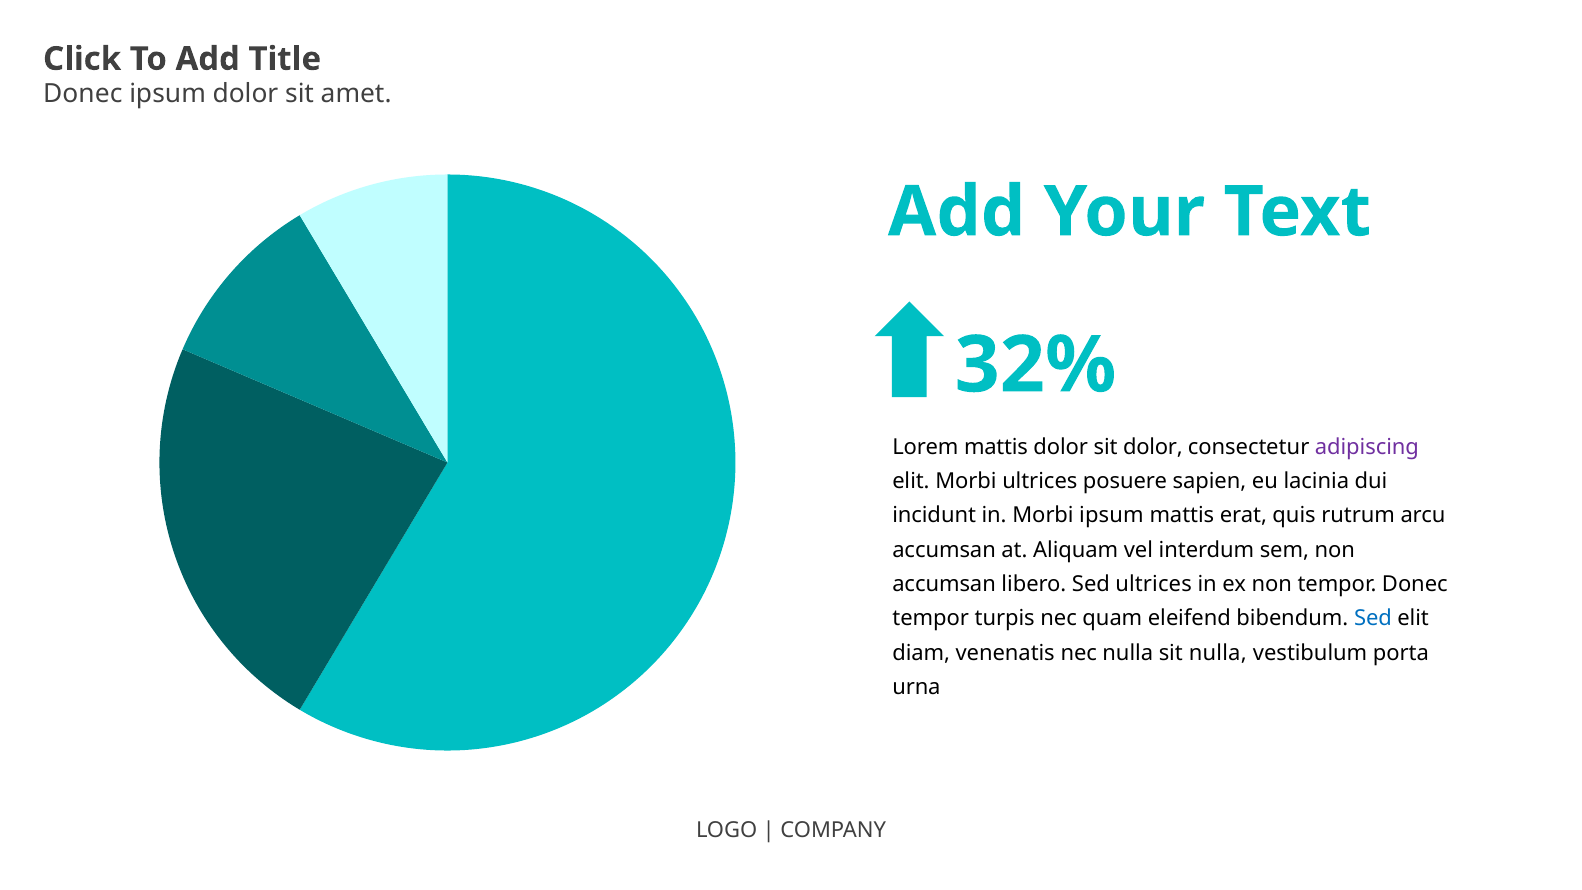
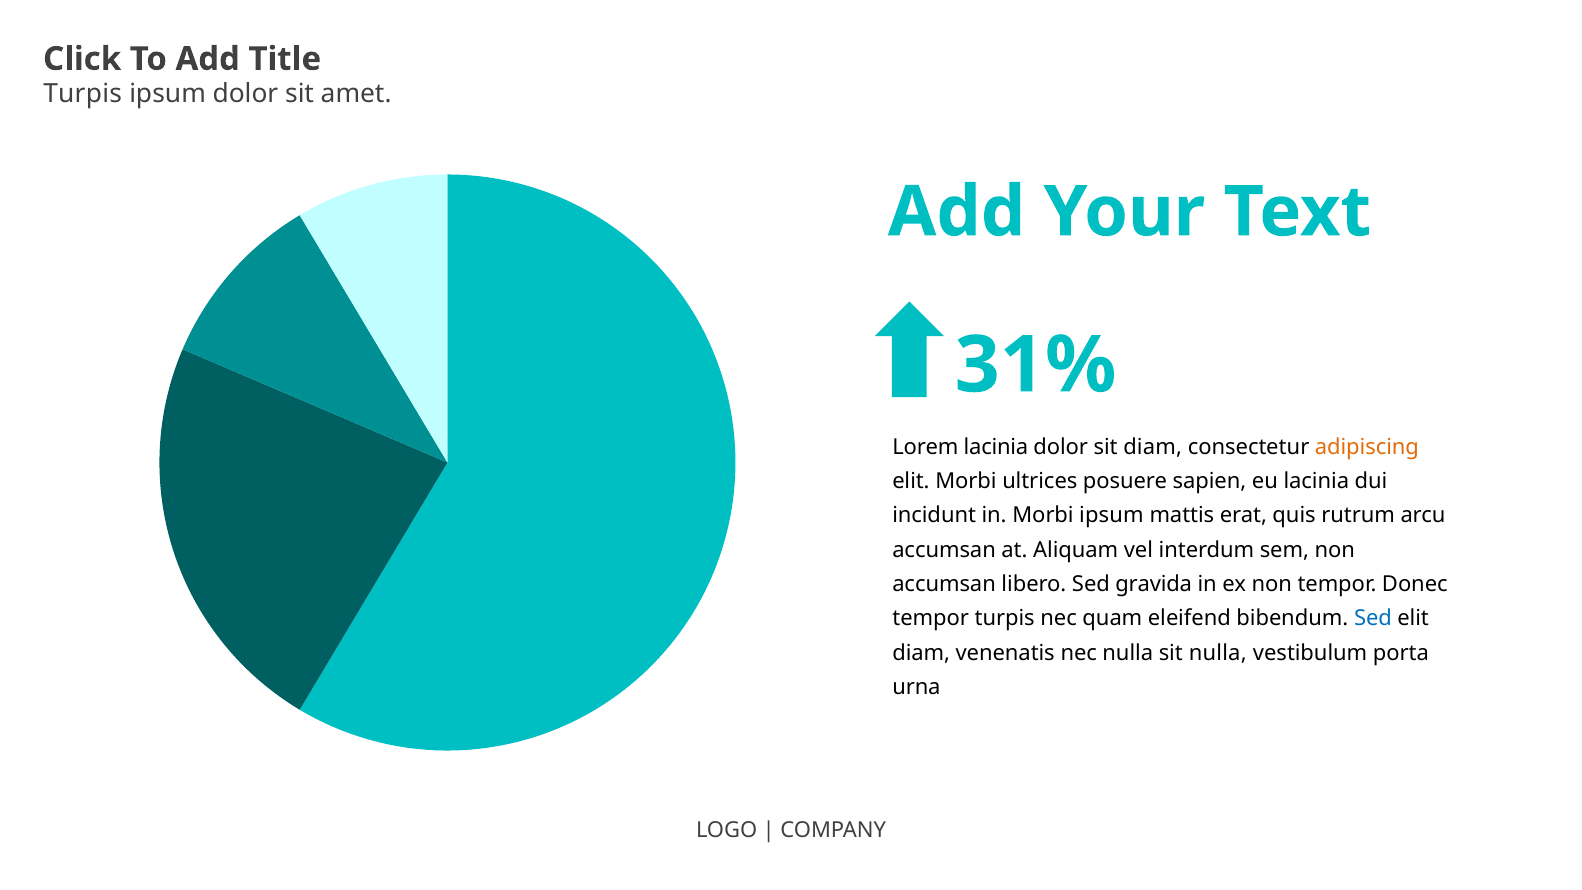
Donec: Donec -> Turpis (83, 94)
32%: 32% -> 31% (1035, 365)
Lorem mattis: mattis -> lacinia (996, 447)
sit dolor: dolor -> diam (1153, 447)
adipiscing colour: purple -> orange (1367, 447)
Sed ultrices: ultrices -> gravida (1154, 584)
